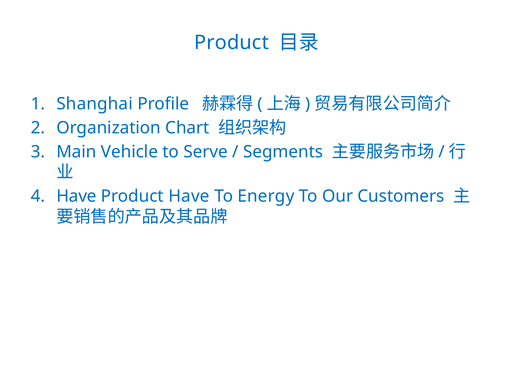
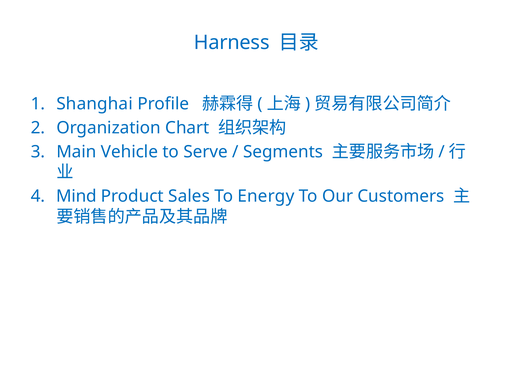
Product: Product -> Harness (232, 43)
Have: Have -> Mind (77, 196)
Product Have: Have -> Sales (189, 196)
